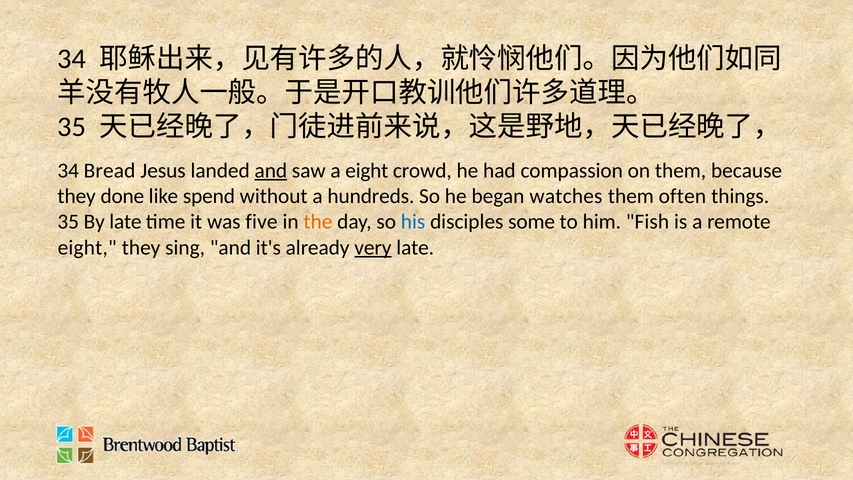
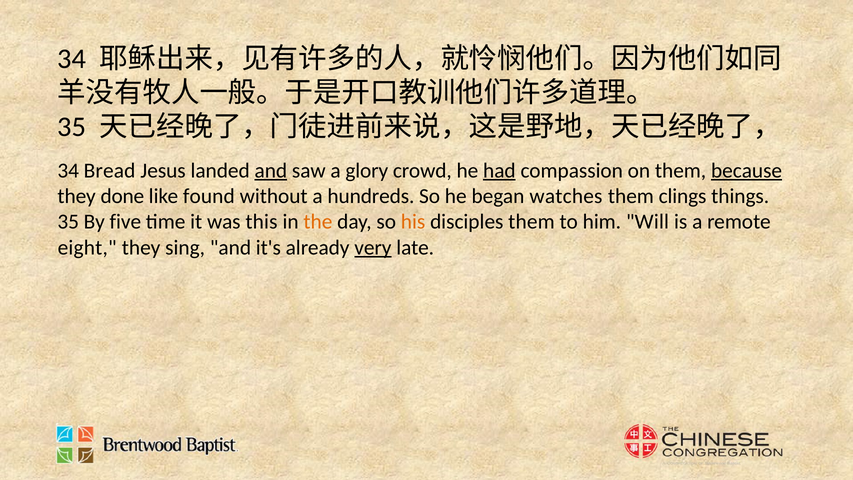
a eight: eight -> glory (367, 171)
had underline: none -> present (499, 171)
because underline: none -> present (747, 171)
spend: spend -> found (209, 196)
often: often -> clings (683, 196)
By late: late -> five (125, 222)
five: five -> this (261, 222)
his colour: blue -> orange (413, 222)
disciples some: some -> them (531, 222)
Fish: Fish -> Will (647, 222)
